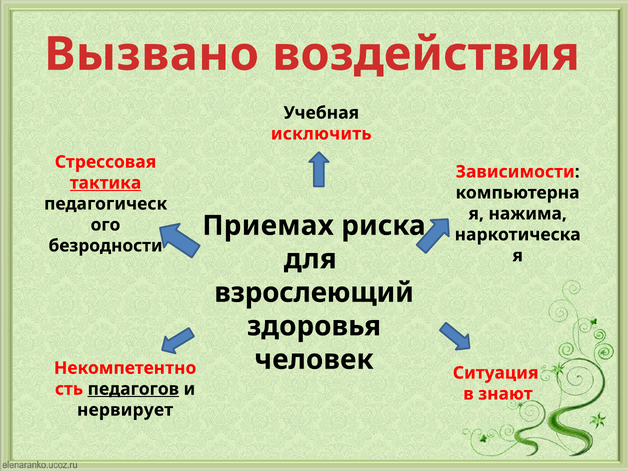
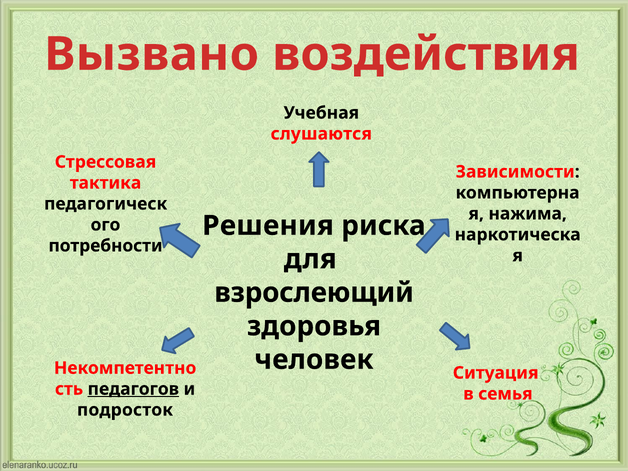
исключить: исключить -> слушаются (321, 134)
тактика underline: present -> none (106, 183)
Приемах: Приемах -> Решения (268, 226)
безродности: безродности -> потребности (106, 246)
знают: знают -> семья (505, 394)
нервирует: нервирует -> подросток (125, 410)
